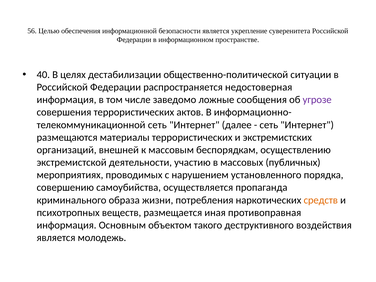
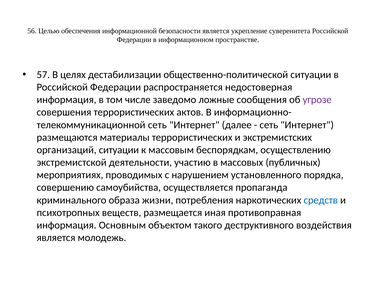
40: 40 -> 57 (43, 75)
организаций внешней: внешней -> ситуации (119, 150)
средств colour: orange -> blue (321, 200)
